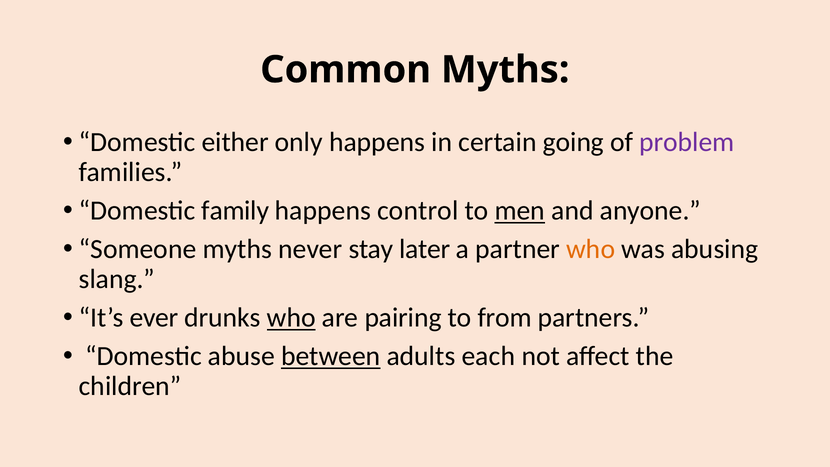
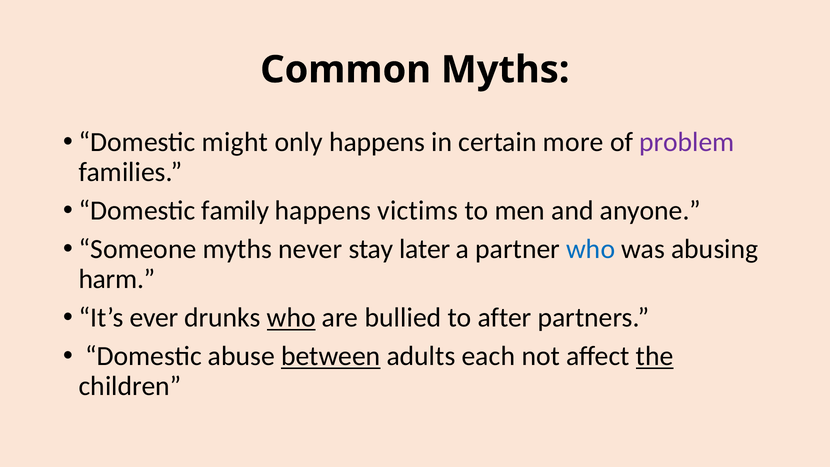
either: either -> might (235, 142)
going: going -> more (573, 142)
control: control -> victims (418, 211)
men underline: present -> none (520, 211)
who colour: orange -> blue (591, 249)
slang: slang -> harm (117, 279)
pairing: pairing -> bullied (403, 318)
from: from -> after (505, 318)
the underline: none -> present (655, 356)
